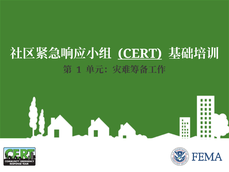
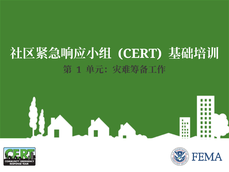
CERT underline: present -> none (140, 54)
